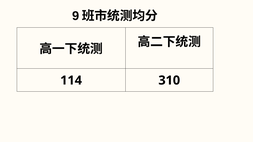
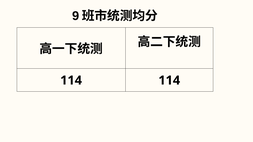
114 310: 310 -> 114 (169, 81)
